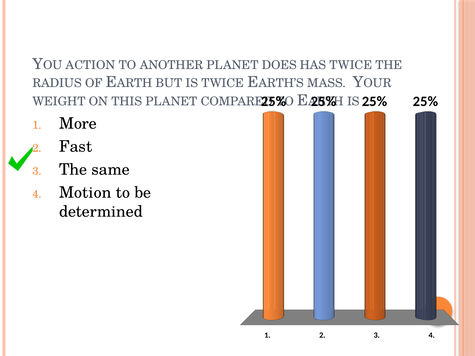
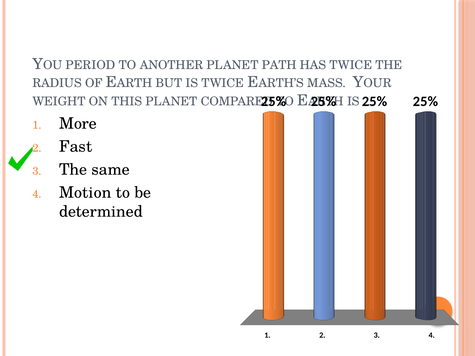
ACTION: ACTION -> PERIOD (91, 65)
DOES: DOES -> PATH (279, 65)
